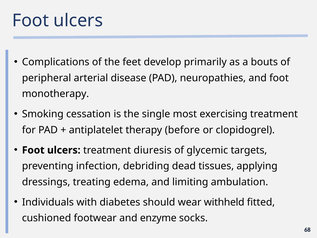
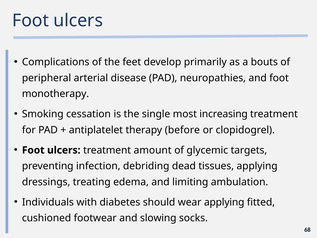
exercising: exercising -> increasing (224, 114)
diuresis: diuresis -> amount (153, 150)
wear withheld: withheld -> applying (224, 202)
enzyme: enzyme -> slowing (158, 218)
